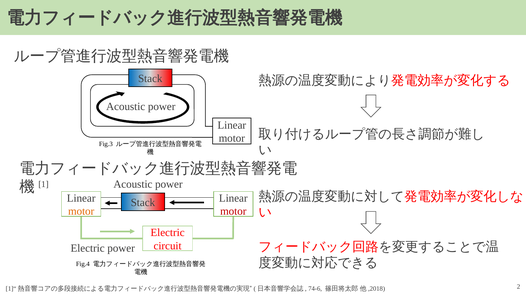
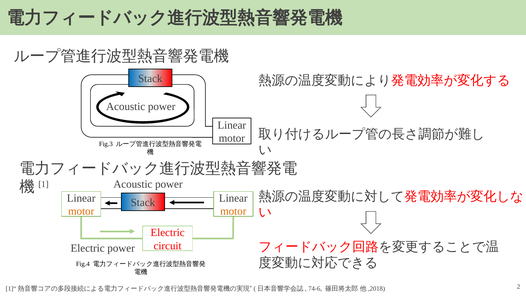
motor colour: red -> orange (233, 211)
